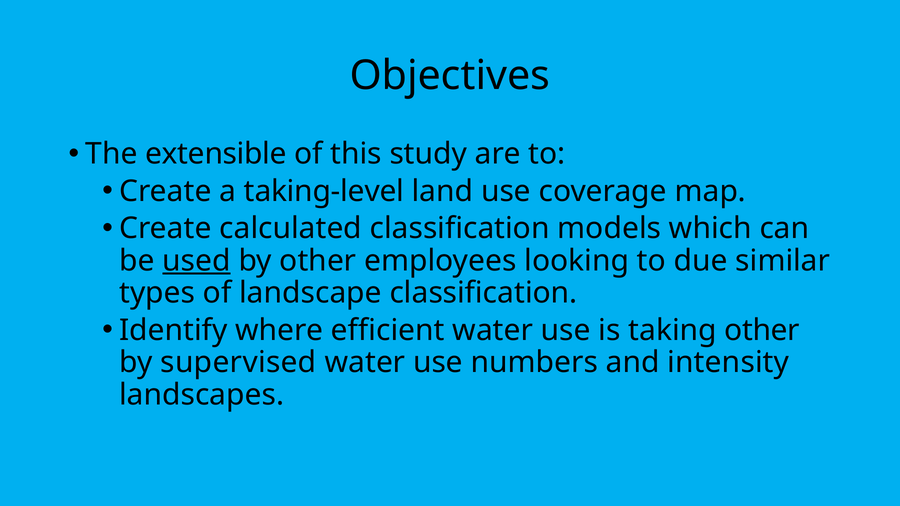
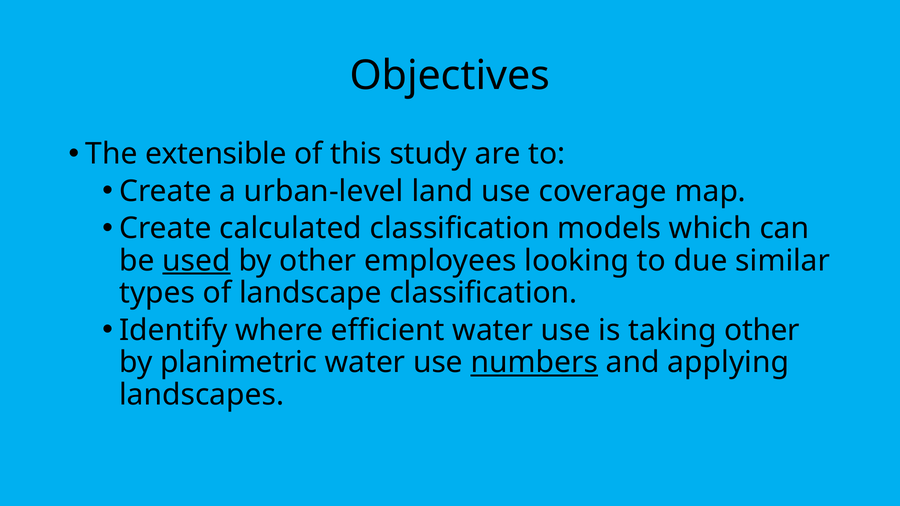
taking-level: taking-level -> urban-level (324, 191)
supervised: supervised -> planimetric (239, 363)
numbers underline: none -> present (534, 363)
intensity: intensity -> applying (728, 363)
